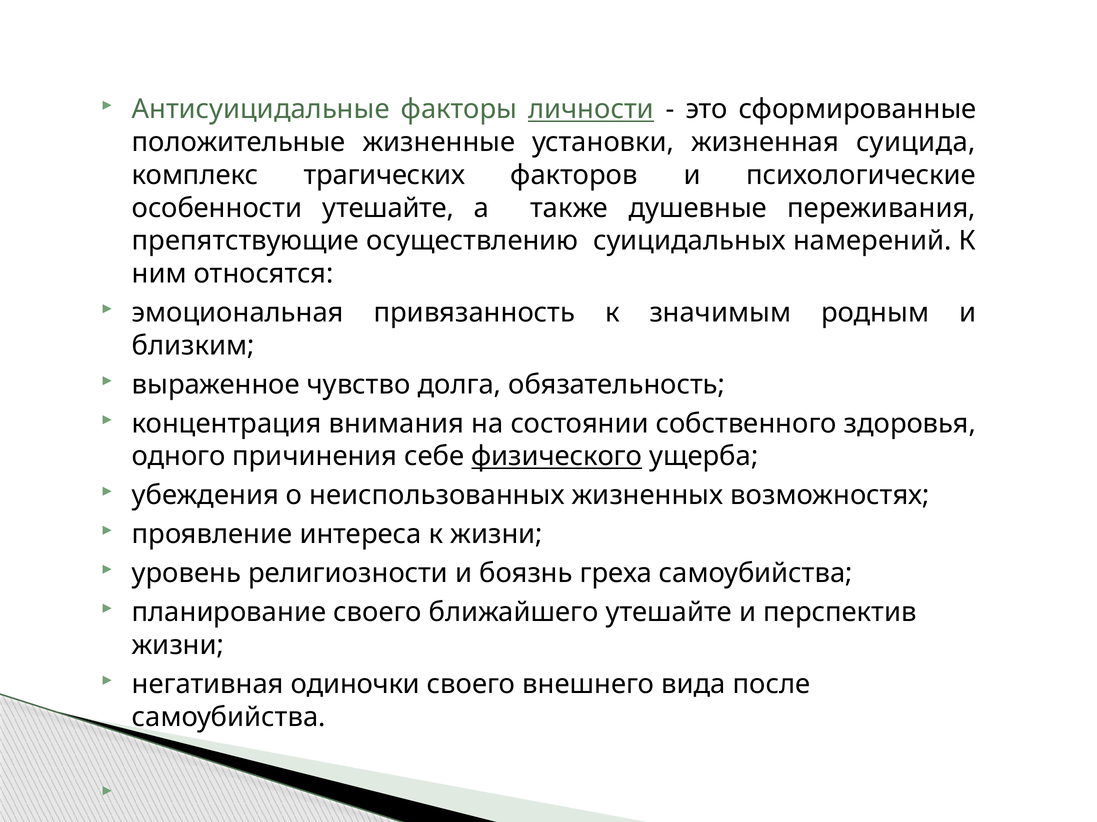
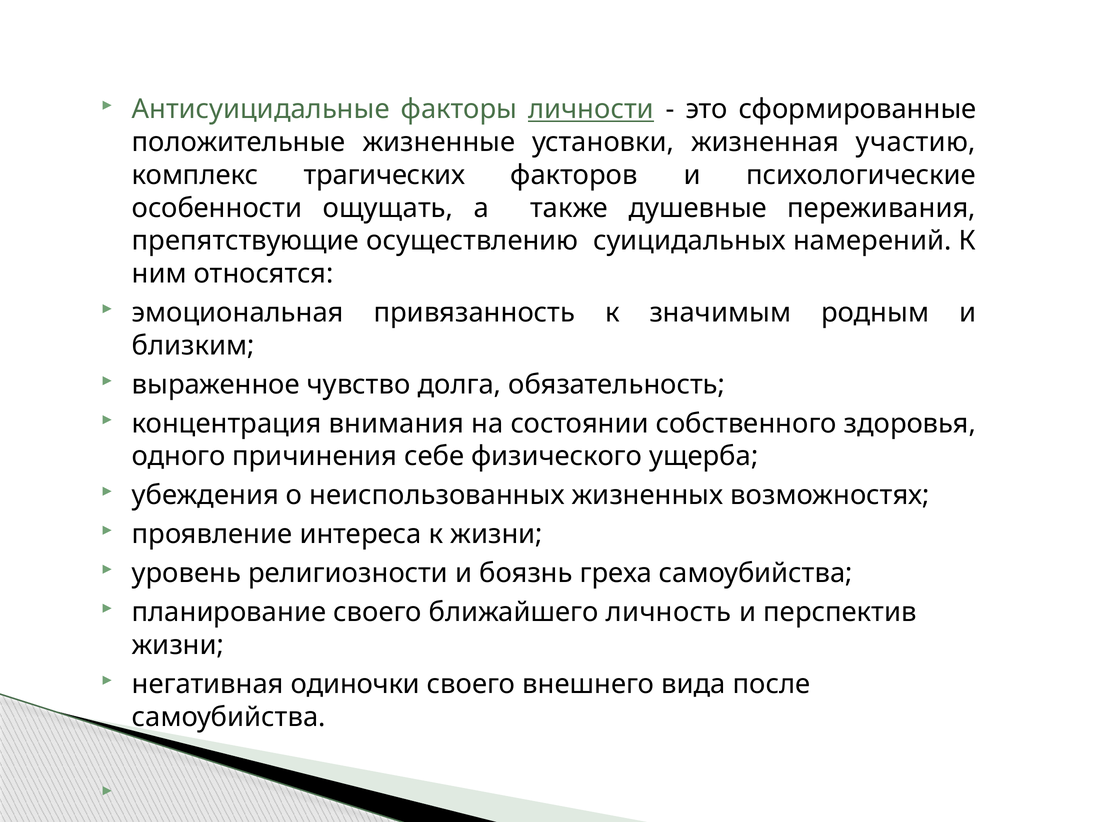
суицида: суицида -> участию (916, 142)
особенности утешайте: утешайте -> ощущать (388, 208)
физического underline: present -> none (557, 457)
ближайшего утешайте: утешайте -> личность (669, 613)
